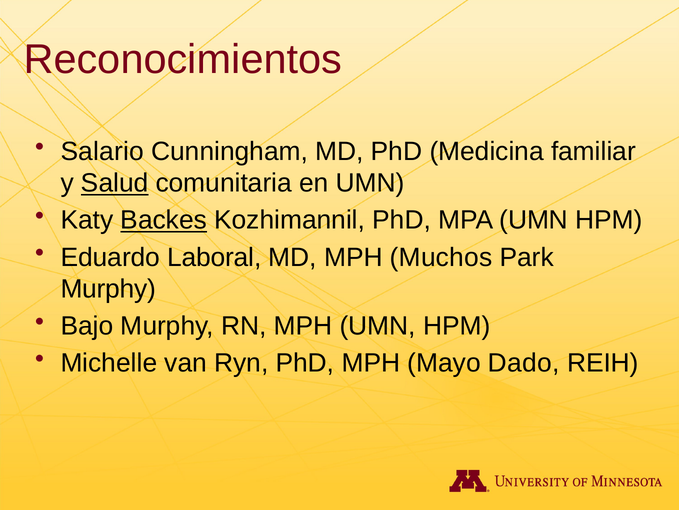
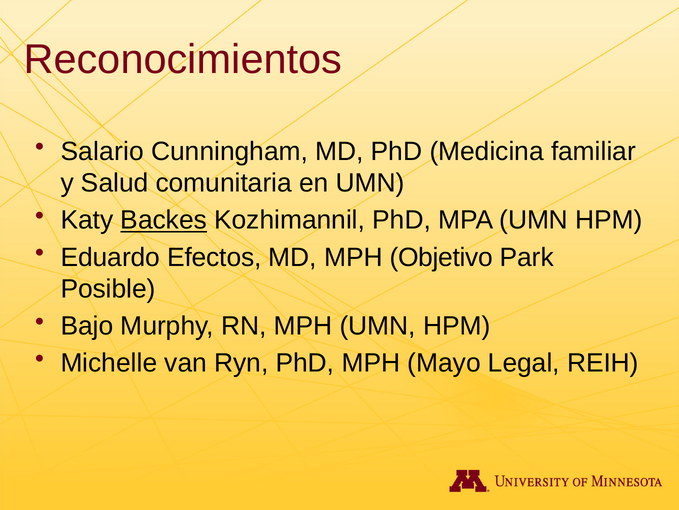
Salud underline: present -> none (115, 183)
Laboral: Laboral -> Efectos (214, 257)
Muchos: Muchos -> Objetivo (441, 257)
Murphy: Murphy -> Posible (108, 289)
Dado: Dado -> Legal (524, 363)
